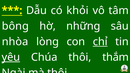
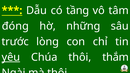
khỏi: khỏi -> tầng (78, 11)
bông: bông -> đóng (15, 26)
nhòa: nhòa -> trước (15, 42)
chỉ underline: present -> none (100, 42)
